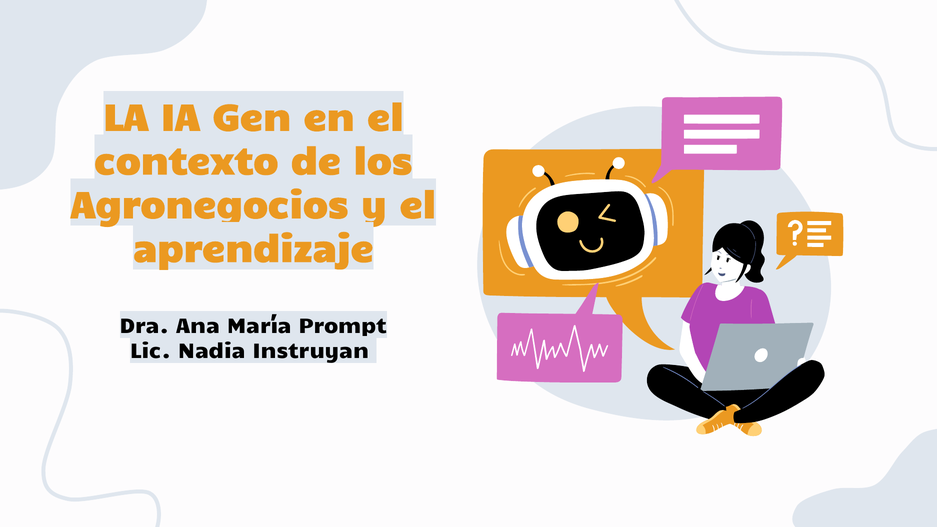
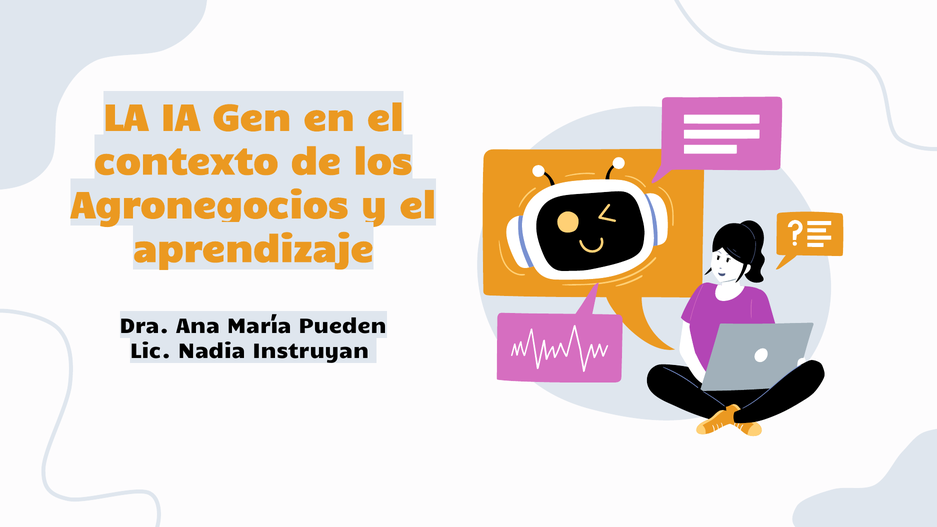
Prompt: Prompt -> Pueden (343, 327)
